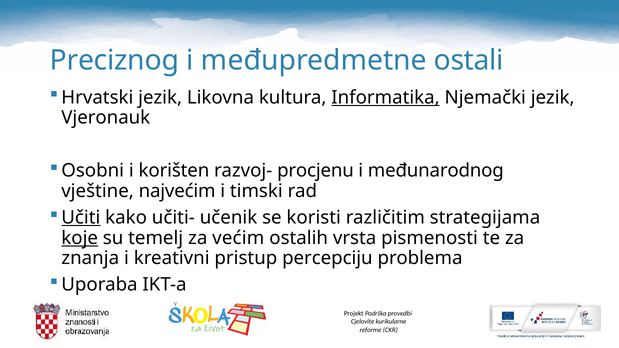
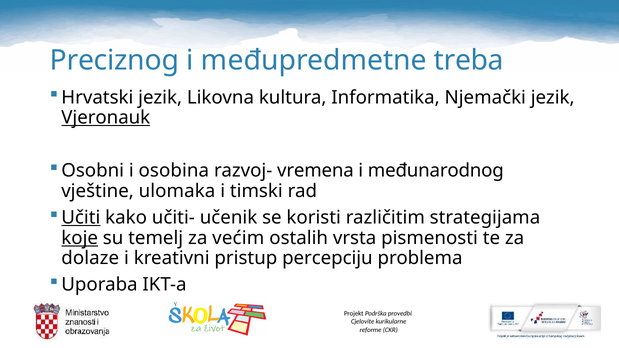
ostali: ostali -> treba (469, 60)
Informatika underline: present -> none (386, 97)
Vjeronauk underline: none -> present (106, 118)
korišten: korišten -> osobina (174, 171)
procjenu: procjenu -> vremena (315, 171)
najvećim: najvećim -> ulomaka (177, 191)
znanja: znanja -> dolaze (90, 258)
